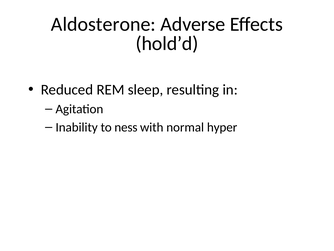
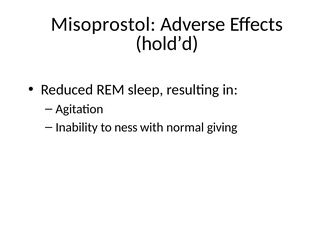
Aldosterone: Aldosterone -> Misoprostol (103, 24)
hyper: hyper -> giving (222, 127)
